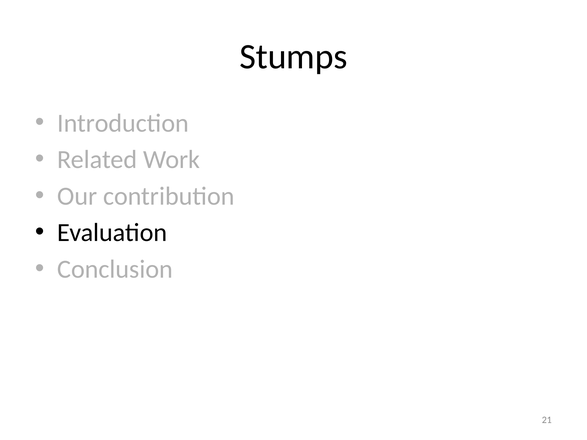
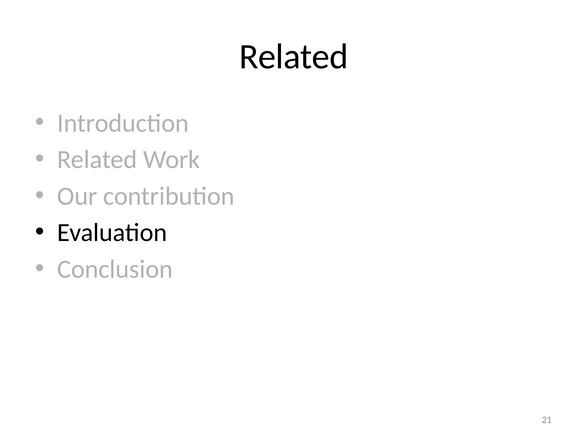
Stumps: Stumps -> Related (294, 57)
